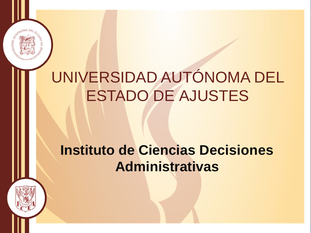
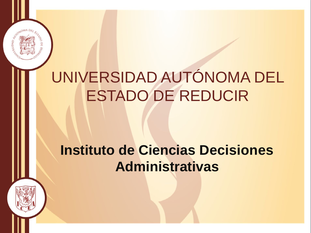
AJUSTES: AJUSTES -> REDUCIR (214, 96)
